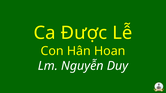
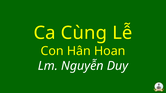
Được: Được -> Cùng (84, 33)
